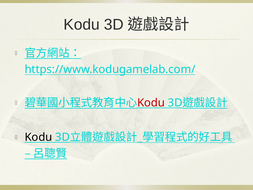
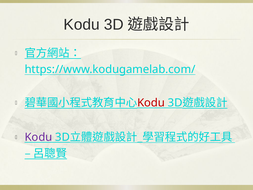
Kodu colour: black -> purple (38, 137)
